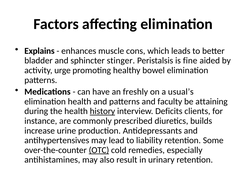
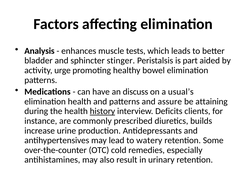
Explains: Explains -> Analysis (39, 51)
cons: cons -> tests (136, 51)
fine: fine -> part (190, 61)
freshly: freshly -> discuss (135, 92)
faculty: faculty -> assure (170, 102)
liability: liability -> watery (149, 141)
OTC underline: present -> none (99, 150)
